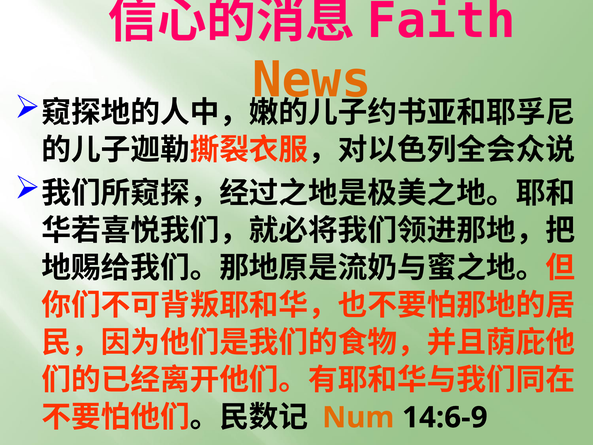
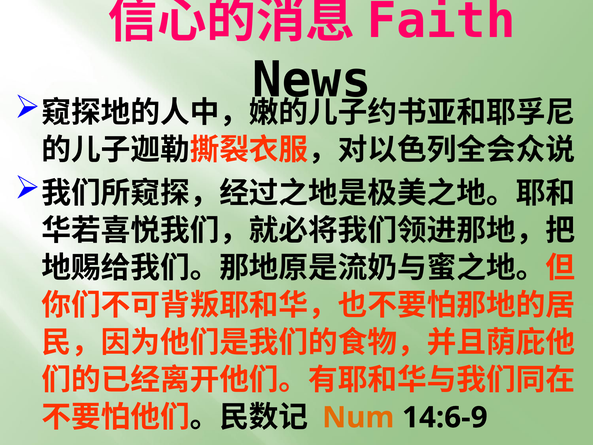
News colour: orange -> black (312, 80)
